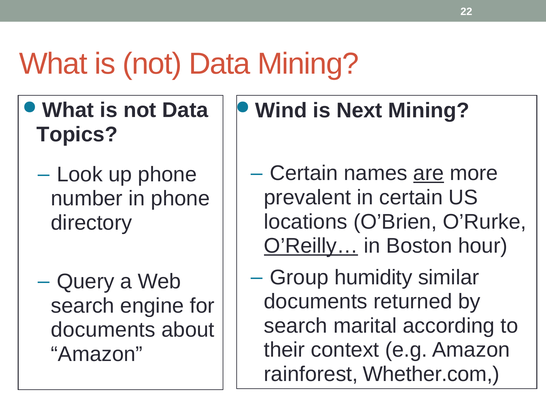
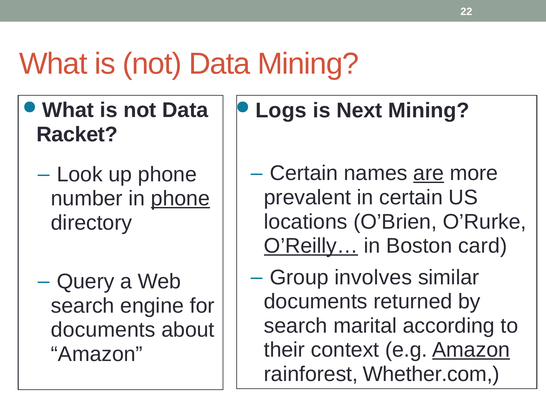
Wind: Wind -> Logs (281, 110)
Topics: Topics -> Racket (77, 135)
phone underline: none -> present (180, 199)
hour: hour -> card (483, 246)
humidity: humidity -> involves (373, 278)
Amazon underline: none -> present (471, 350)
